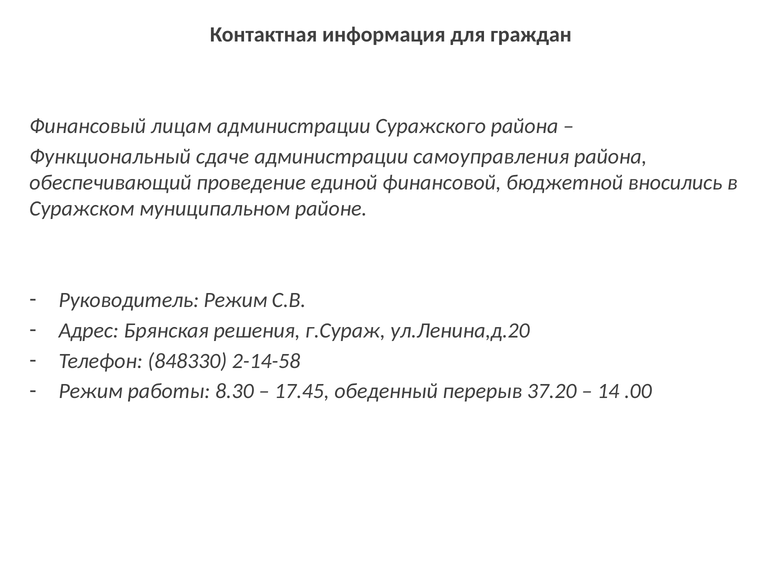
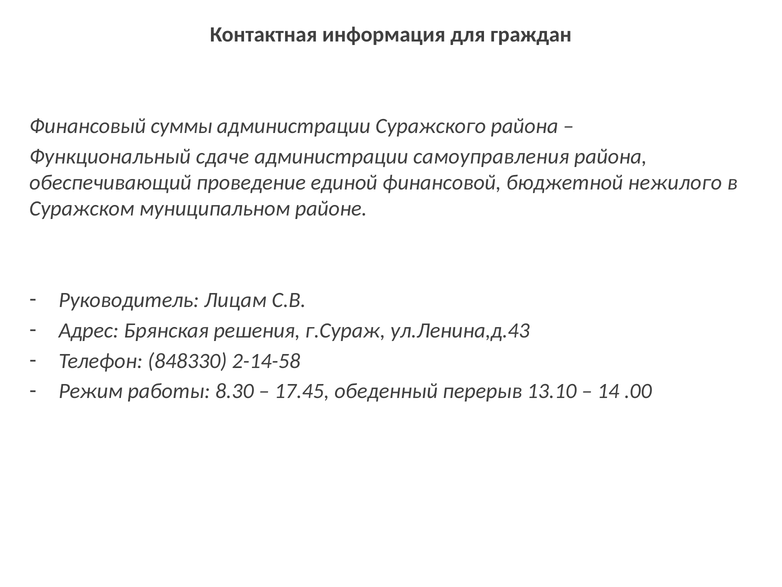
лицам: лицам -> суммы (182, 126)
вносились: вносились -> нежилого (675, 182)
Руководитель Режим: Режим -> Лицам (235, 300)
ул.Ленина,д.20: ул.Ленина,д.20 -> ул.Ленина,д.43 (460, 330)
37.20: 37.20 -> 13.10 (552, 391)
